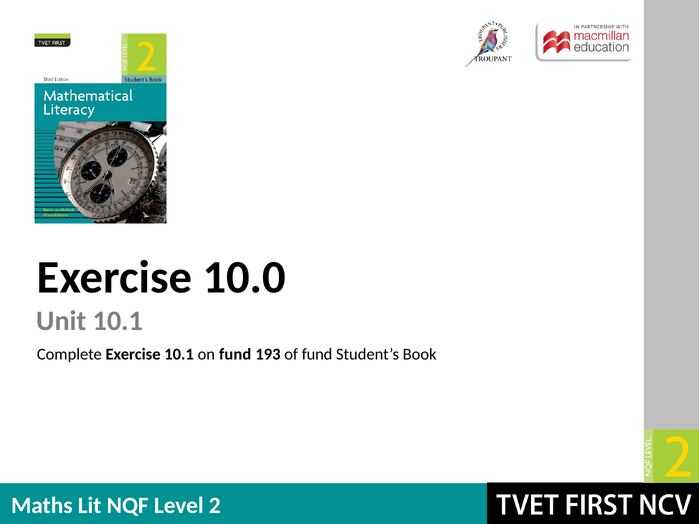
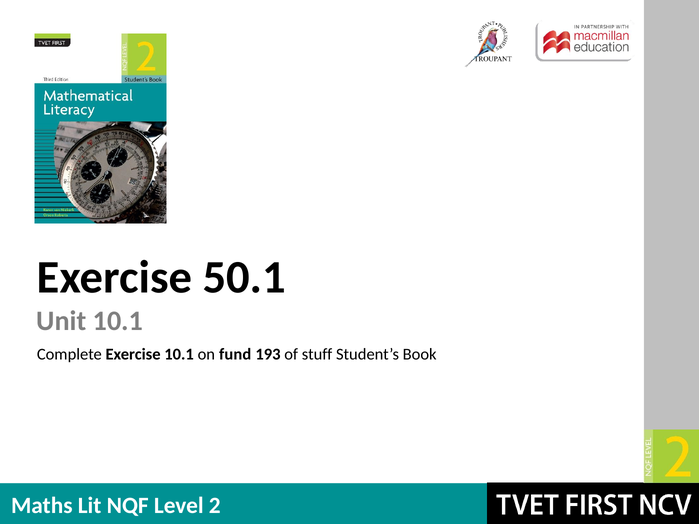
10.0: 10.0 -> 50.1 (244, 278)
of fund: fund -> stuff (317, 354)
